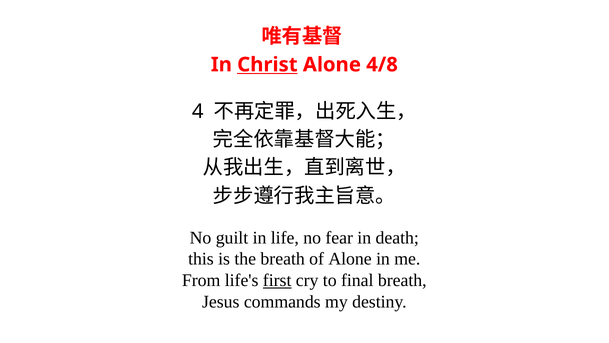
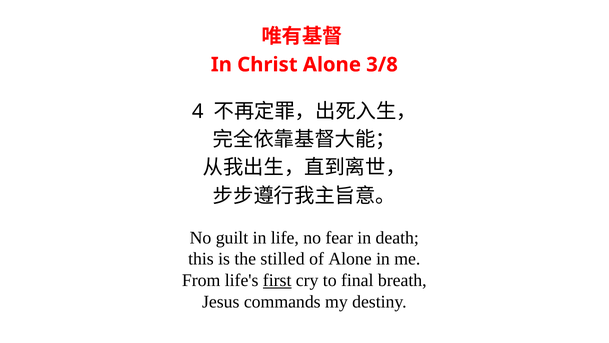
Christ underline: present -> none (267, 65)
4/8: 4/8 -> 3/8 (382, 65)
the breath: breath -> stilled (283, 259)
